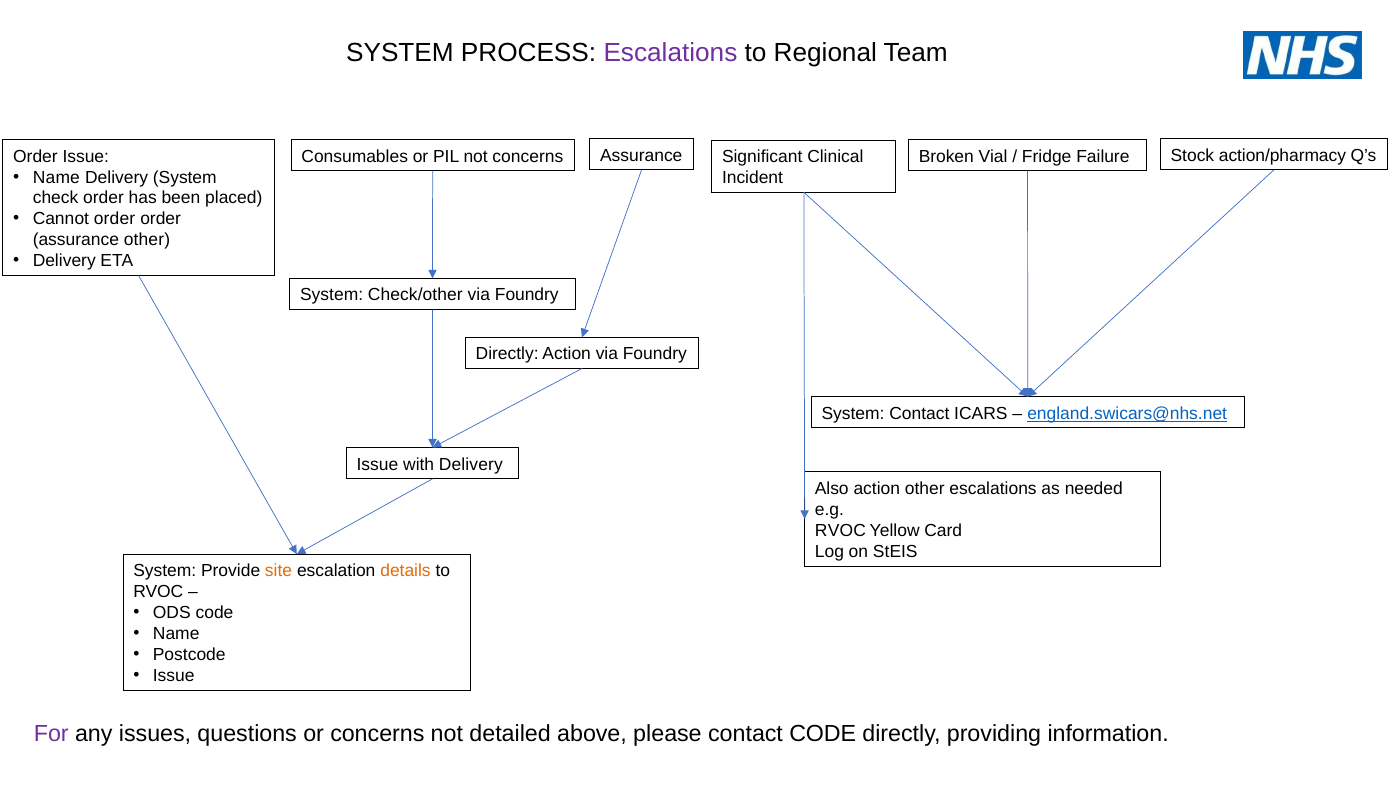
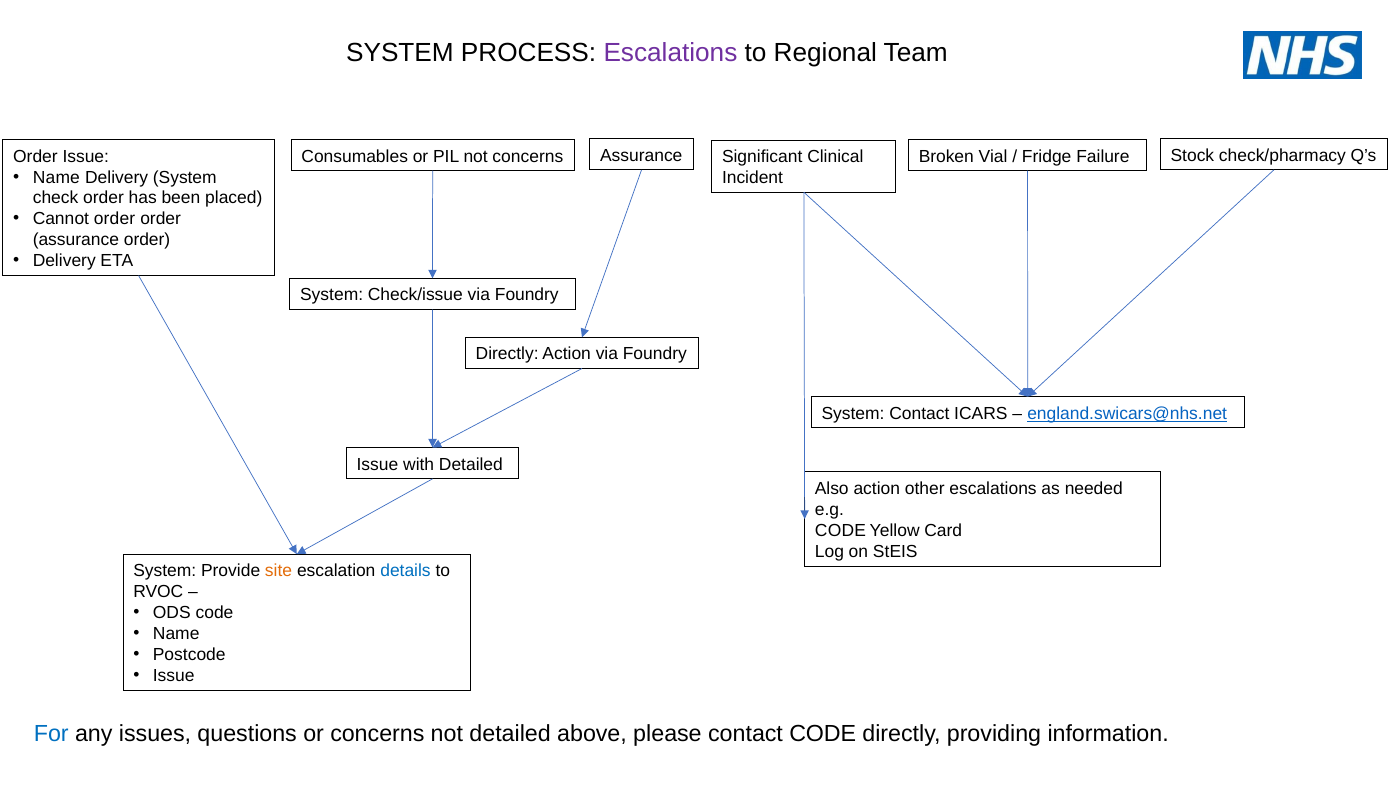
action/pharmacy: action/pharmacy -> check/pharmacy (1282, 155)
assurance other: other -> order (147, 240)
Check/other: Check/other -> Check/issue (415, 295)
with Delivery: Delivery -> Detailed (471, 464)
RVOC: RVOC -> CODE (840, 531)
details colour: orange -> blue (406, 571)
For colour: purple -> blue (51, 734)
